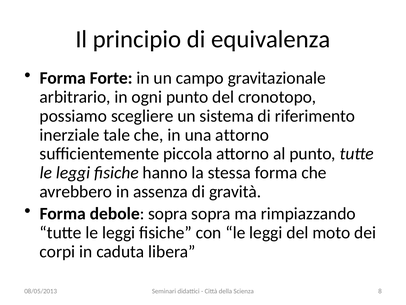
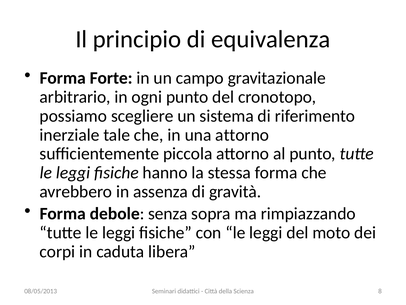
debole sopra: sopra -> senza (168, 214)
